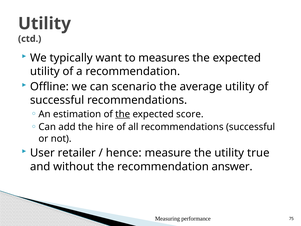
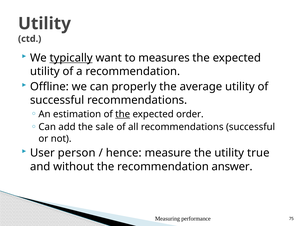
typically underline: none -> present (71, 58)
scenario: scenario -> properly (134, 87)
score: score -> order (190, 114)
hire: hire -> sale (105, 127)
retailer: retailer -> person (77, 153)
